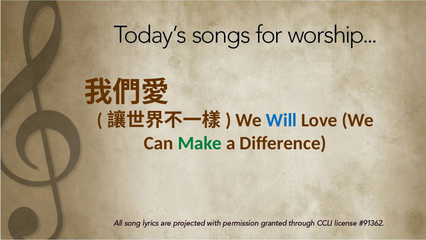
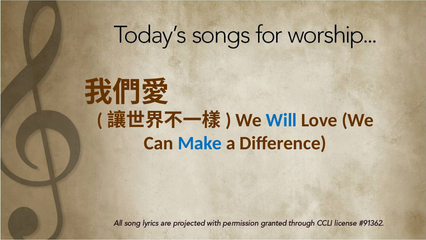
Make colour: green -> blue (200, 143)
